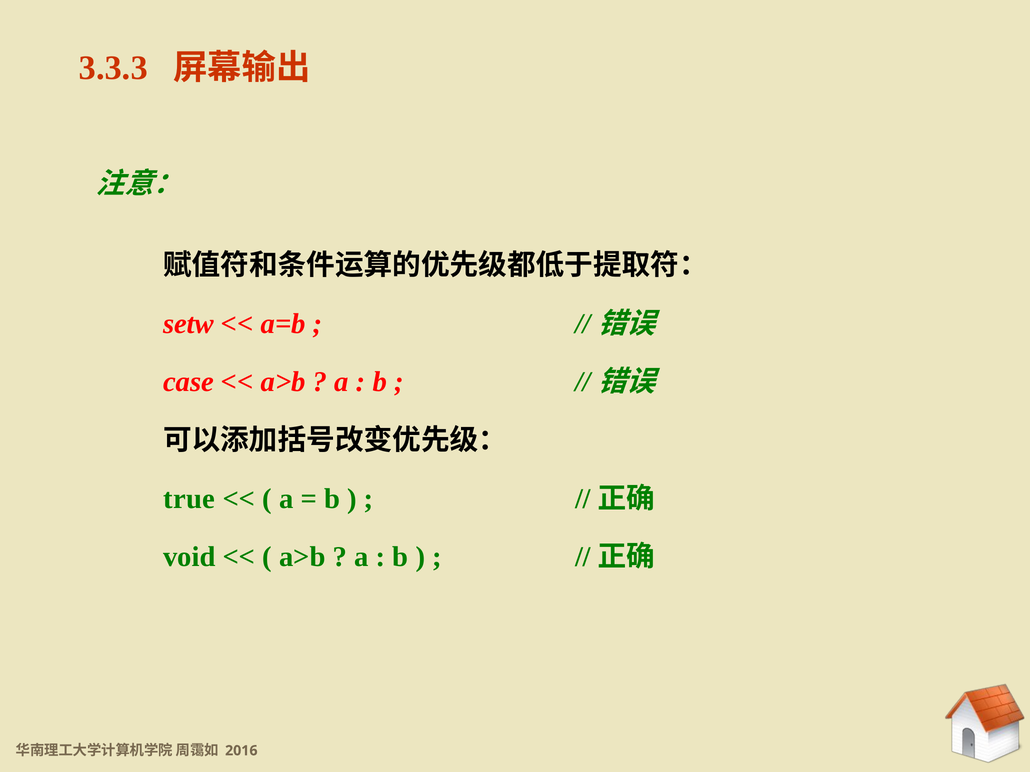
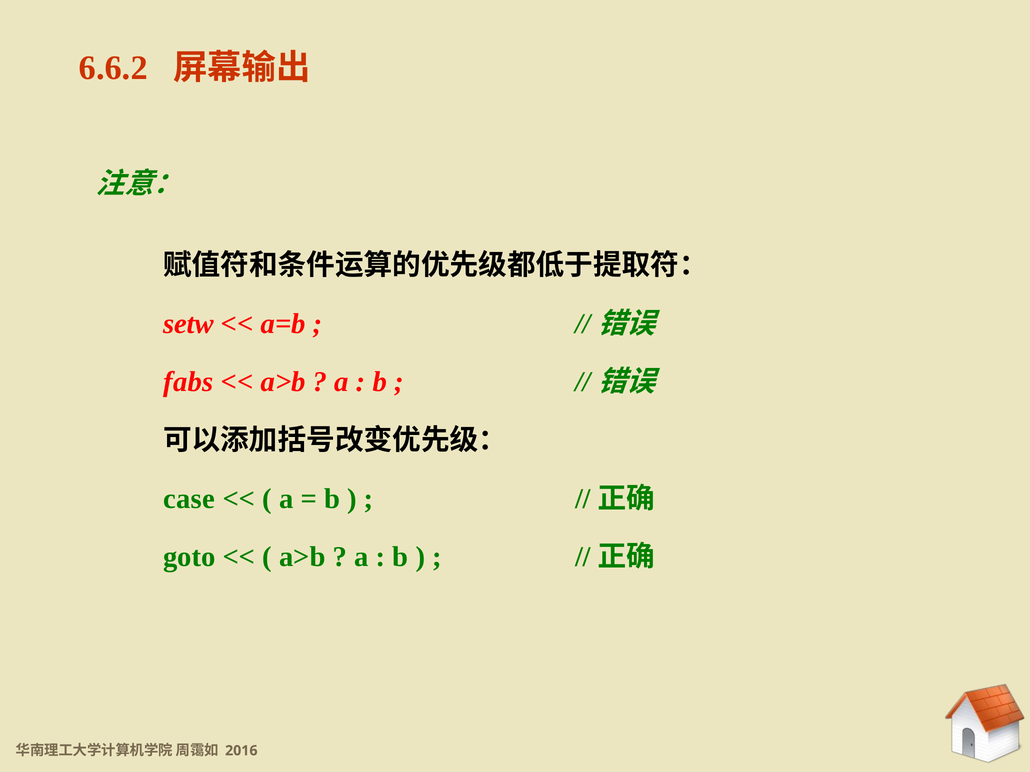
3.3.3: 3.3.3 -> 6.6.2 (113, 68)
case: case -> fabs (188, 382)
true: true -> case (189, 499)
void: void -> goto (189, 557)
